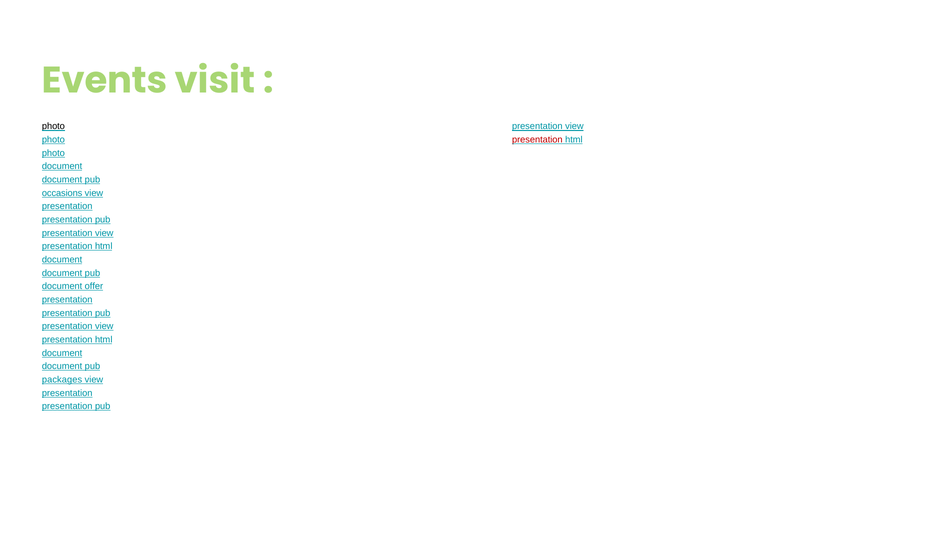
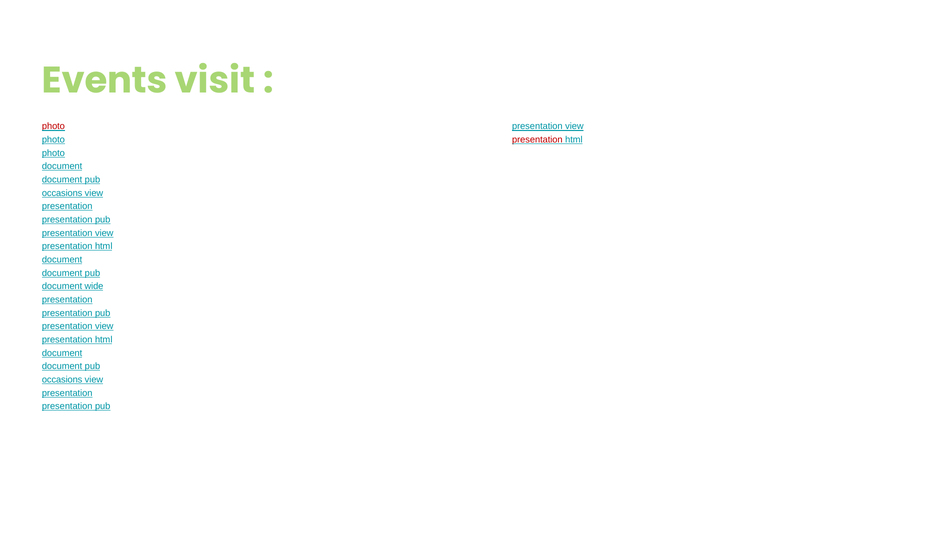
photo colour: black -> red (53, 126)
offer: offer -> wide (94, 286)
packages: packages -> occasions (62, 380)
